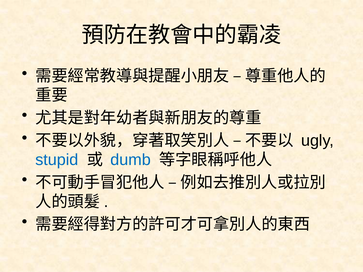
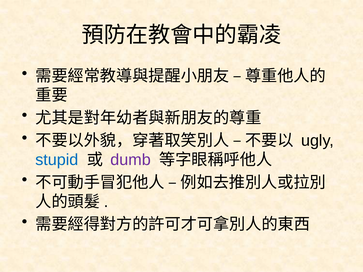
dumb colour: blue -> purple (131, 160)
